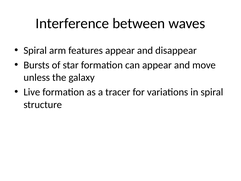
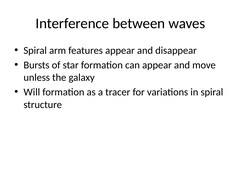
Live: Live -> Will (32, 92)
